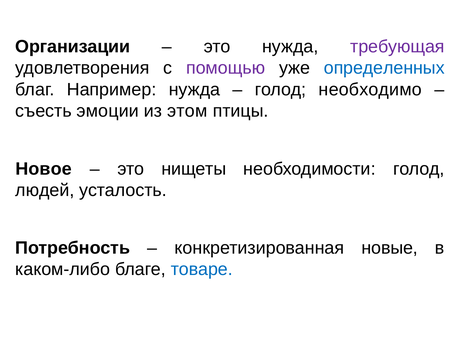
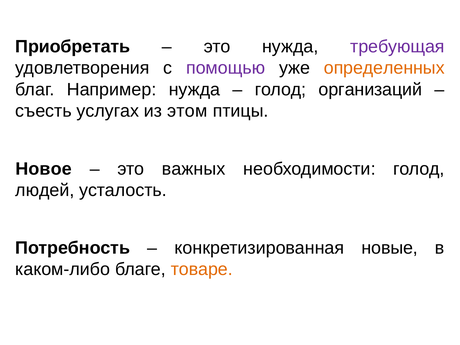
Организации: Организации -> Приобретать (73, 47)
определенных colour: blue -> orange (384, 68)
необходимо: необходимо -> организаций (370, 90)
эмоции: эмоции -> услугах (108, 111)
нищеты: нищеты -> важных (194, 169)
товаре colour: blue -> orange (202, 269)
